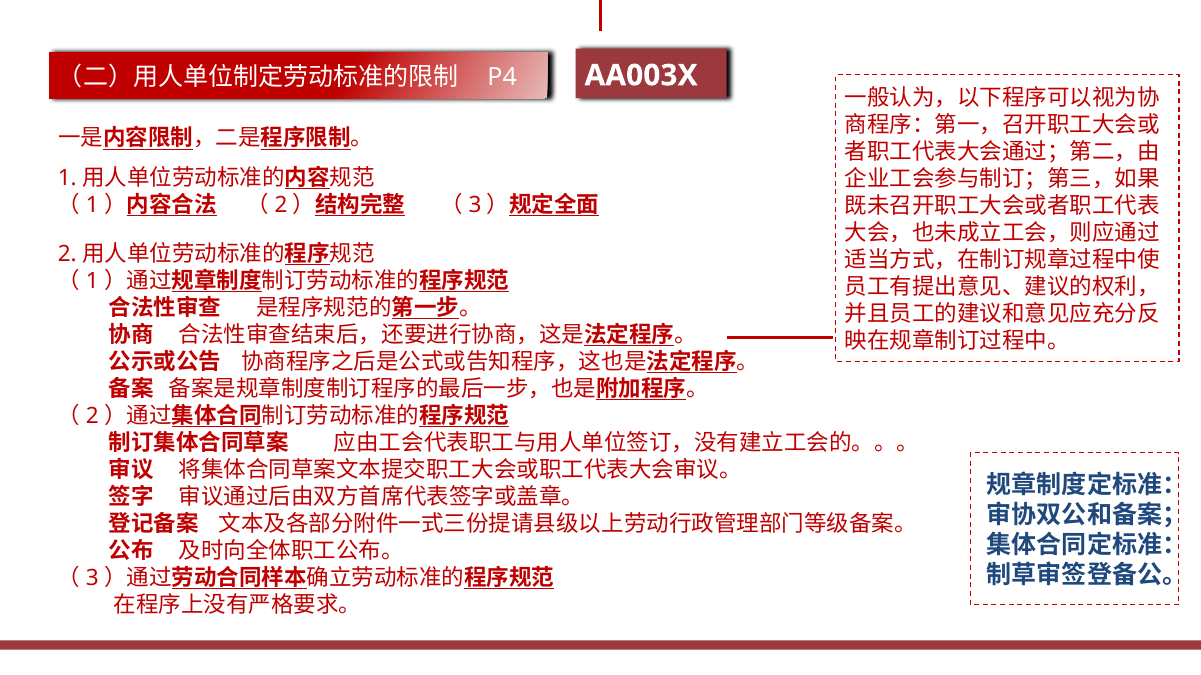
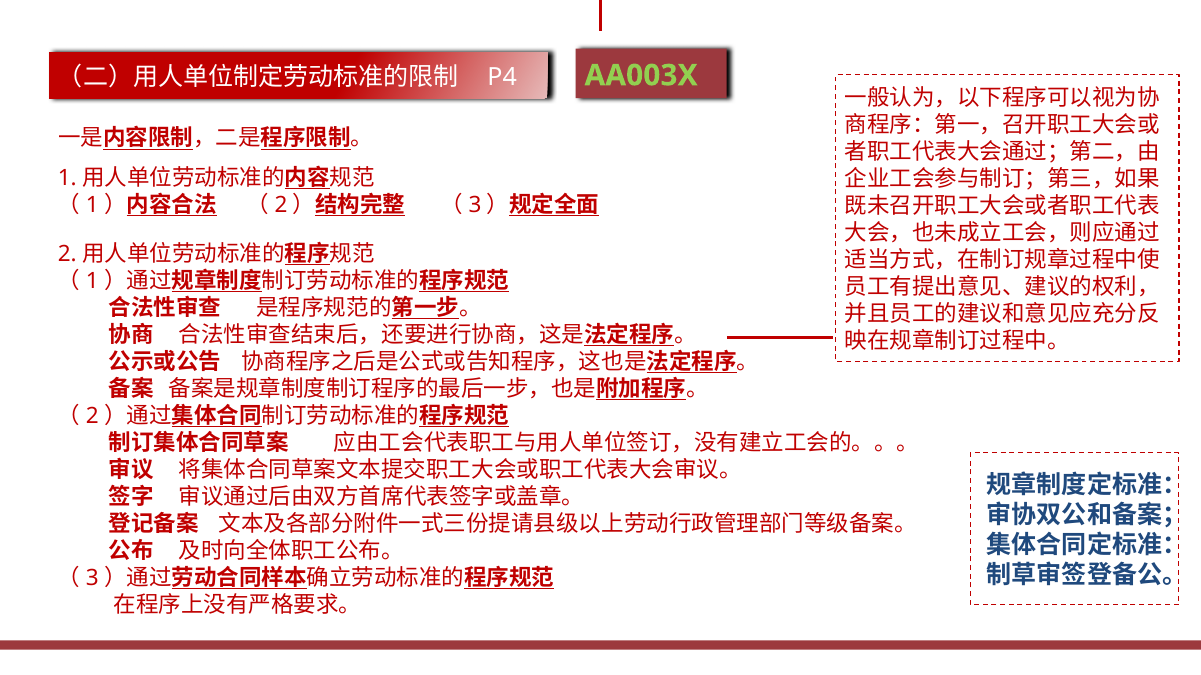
AA003X colour: white -> light green (641, 75)
